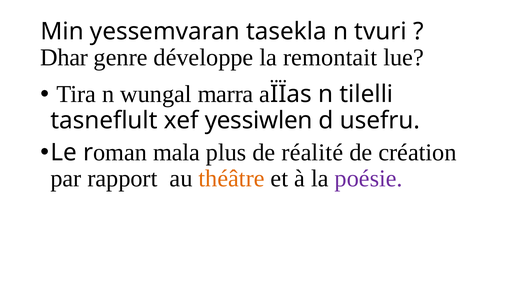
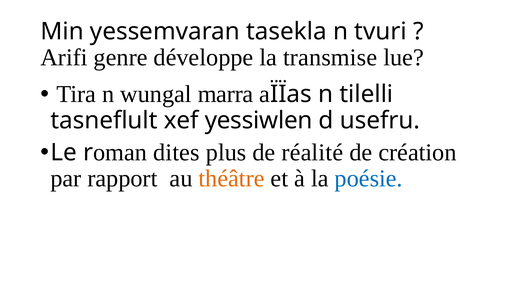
Dhar: Dhar -> Arifi (64, 58)
remontait: remontait -> transmise (330, 58)
mala: mala -> dites (176, 152)
poésie colour: purple -> blue (369, 179)
